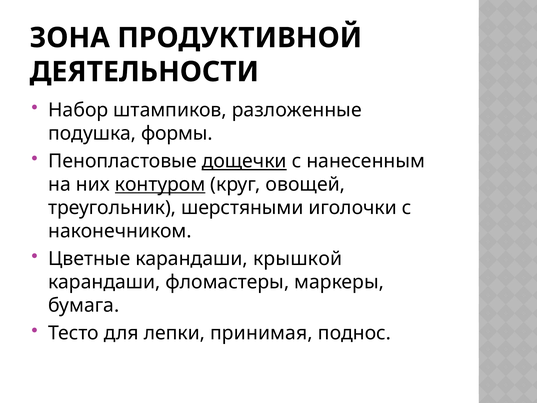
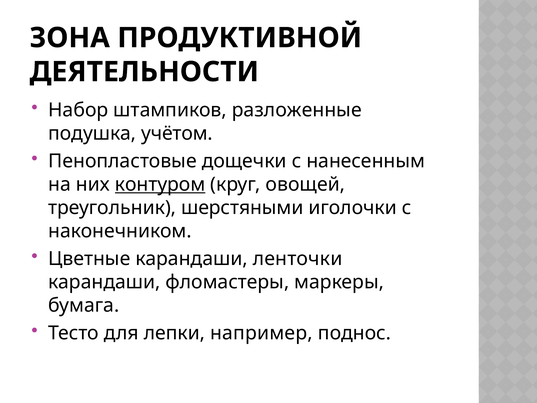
формы: формы -> учётом (177, 133)
дощечки underline: present -> none (244, 161)
крышкой: крышкой -> ленточки (298, 259)
принимая: принимая -> например (261, 333)
